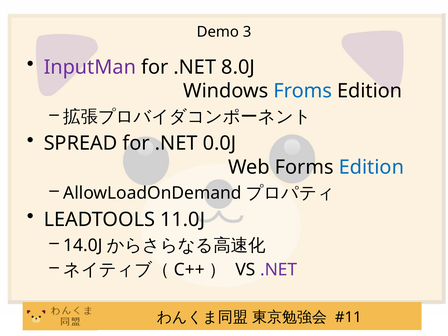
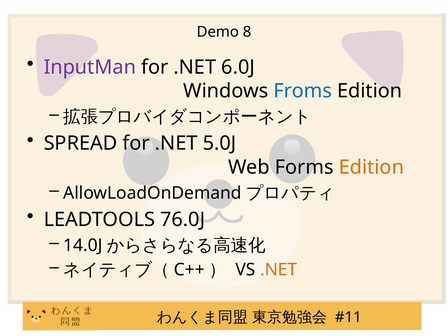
3: 3 -> 8 (247, 32)
8.0J: 8.0J -> 6.0J (238, 67)
0.0J: 0.0J -> 5.0J (219, 143)
Edition colour: blue -> orange (371, 167)
11.0J: 11.0J -> 76.0J (183, 220)
.NET colour: purple -> orange (279, 270)
